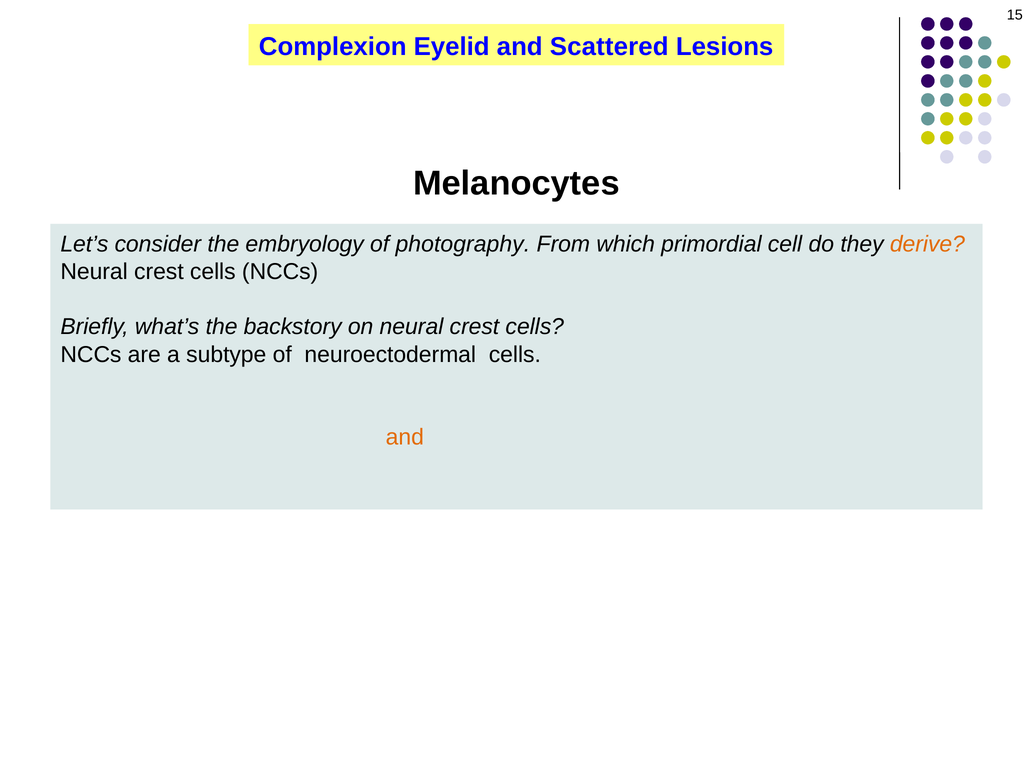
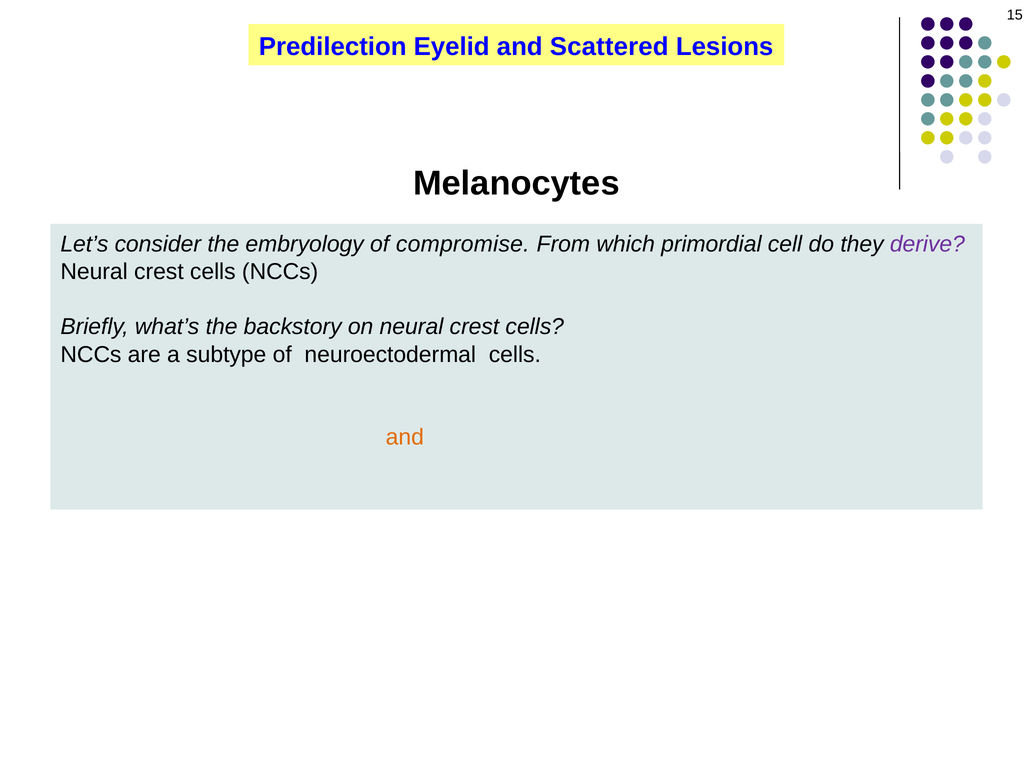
Complexion: Complexion -> Predilection (333, 47)
photography: photography -> compromise (463, 244)
derive colour: orange -> purple (927, 244)
